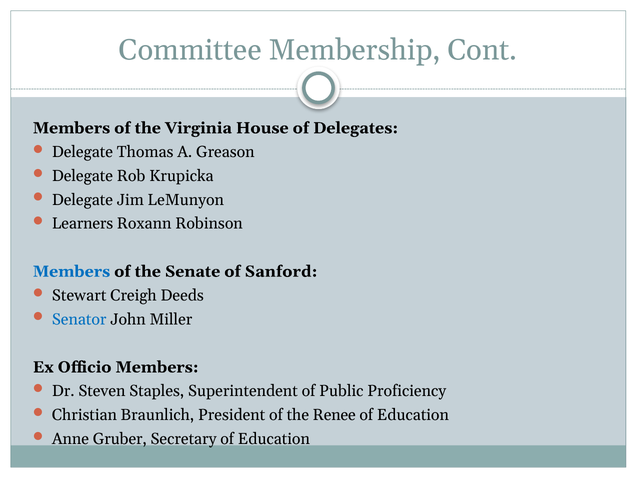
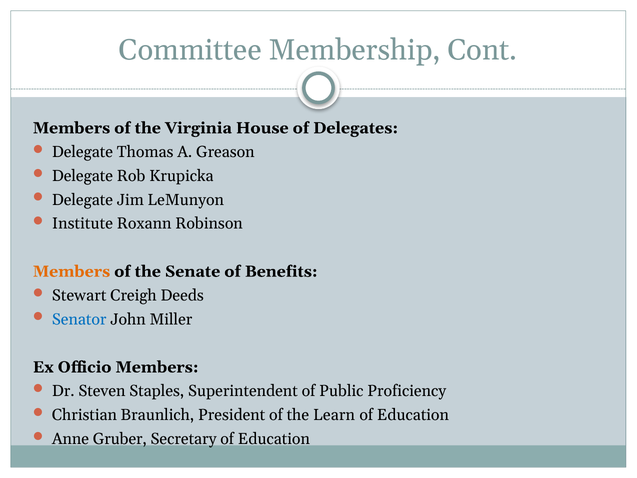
Learners: Learners -> Institute (82, 224)
Members colour: blue -> orange (71, 271)
Sanford: Sanford -> Benefits (281, 271)
Renee: Renee -> Learn (334, 415)
